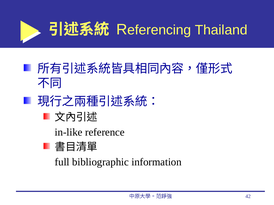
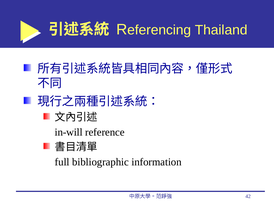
in-like: in-like -> in-will (69, 132)
